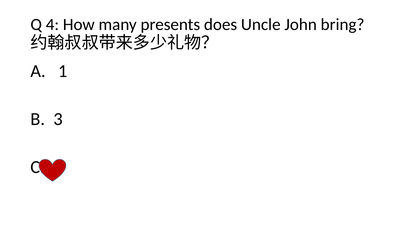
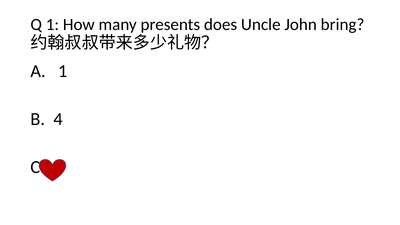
Q 4: 4 -> 1 (52, 24)
B 3: 3 -> 4 (58, 119)
